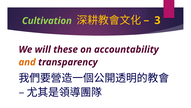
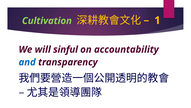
3: 3 -> 1 (157, 20)
these: these -> sinful (66, 49)
and colour: orange -> blue (27, 62)
